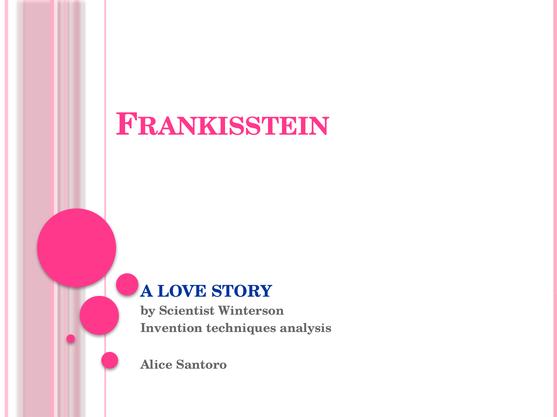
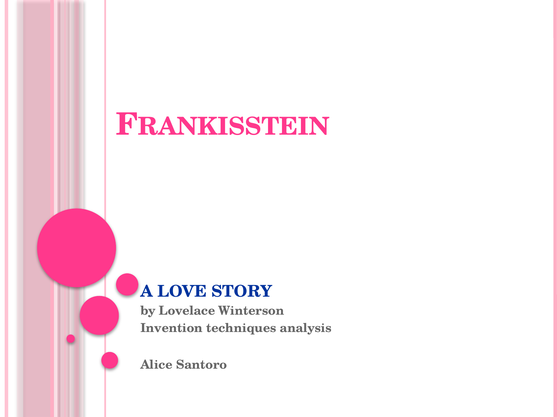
Scientist: Scientist -> Lovelace (187, 311)
